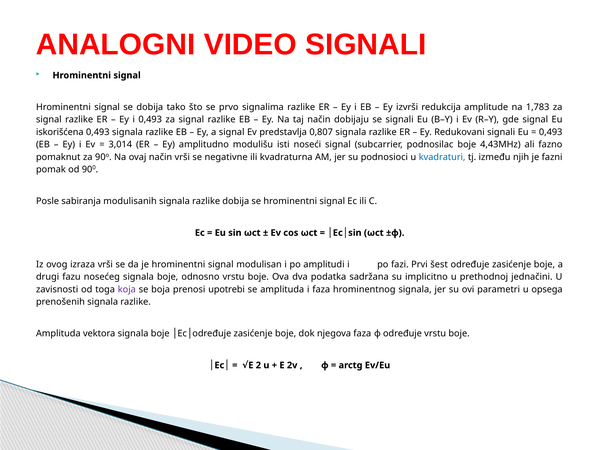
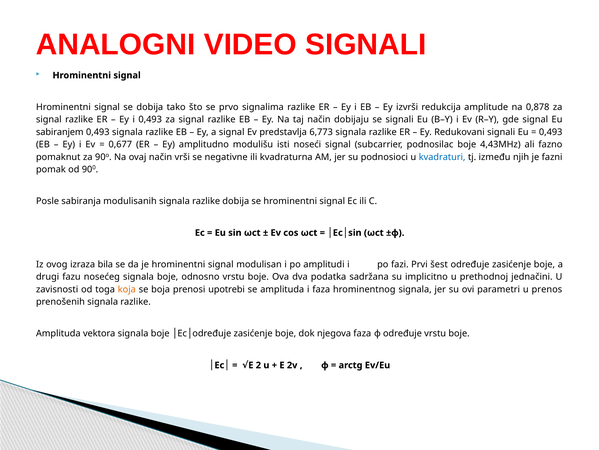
1,783: 1,783 -> 0,878 (538, 107)
iskorišćena: iskorišćena -> sabiranjem (60, 132)
0,807: 0,807 -> 6,773 (321, 132)
3,014: 3,014 -> 0,677 (120, 144)
izraza vrši: vrši -> bila (105, 264)
koja colour: purple -> orange (127, 289)
opsega: opsega -> prenos (547, 289)
